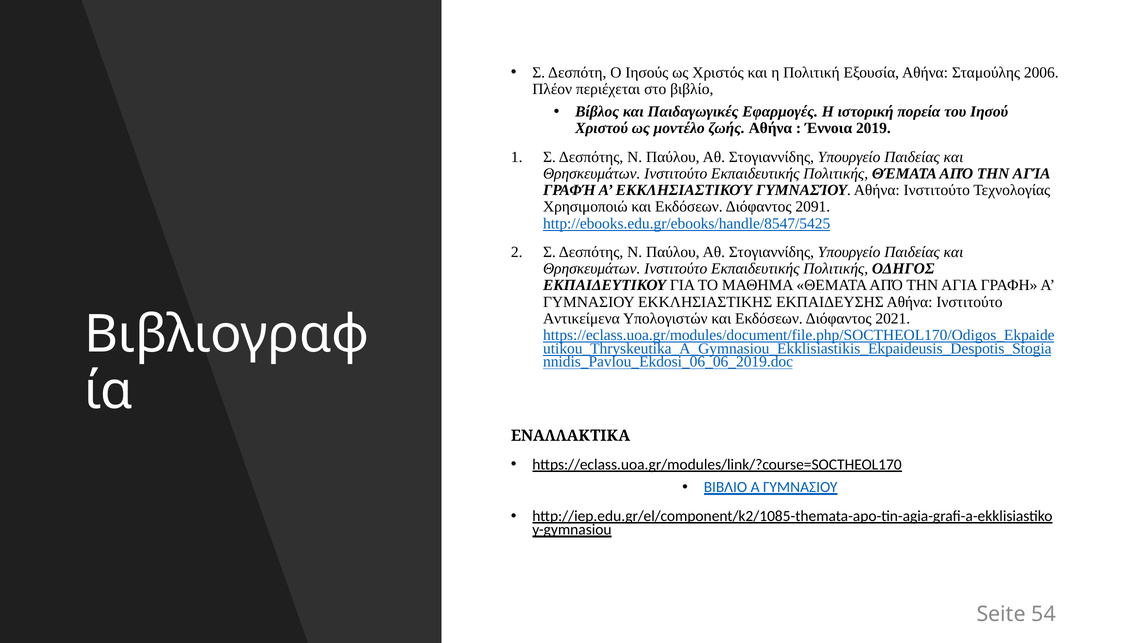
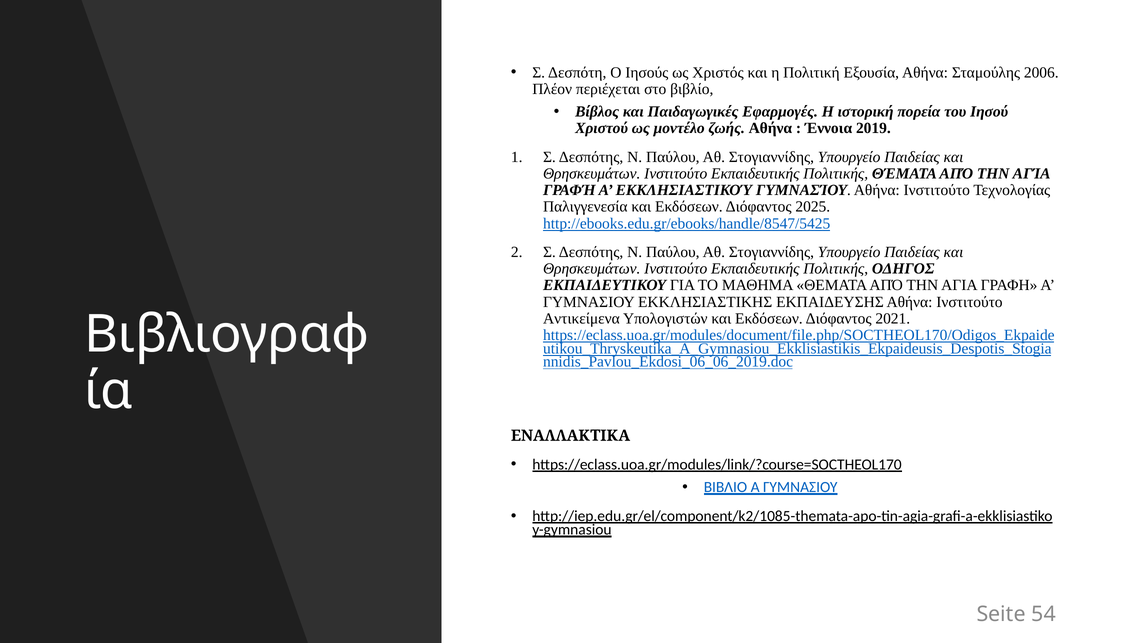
Χρησιμοποιώ: Χρησιμοποιώ -> Παλιγγενεσία (585, 207)
2091: 2091 -> 2025 (813, 207)
